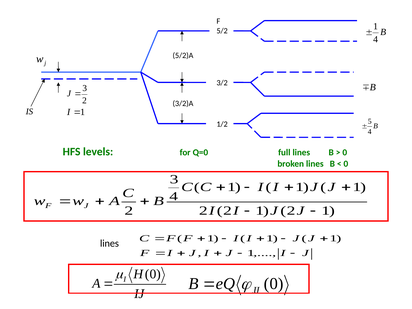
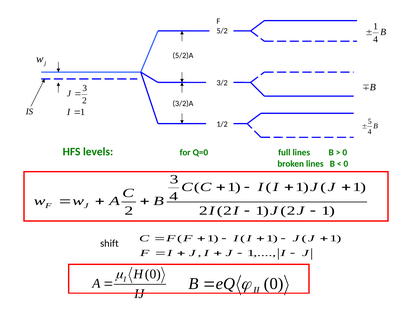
lines: lines -> shift (109, 244)
